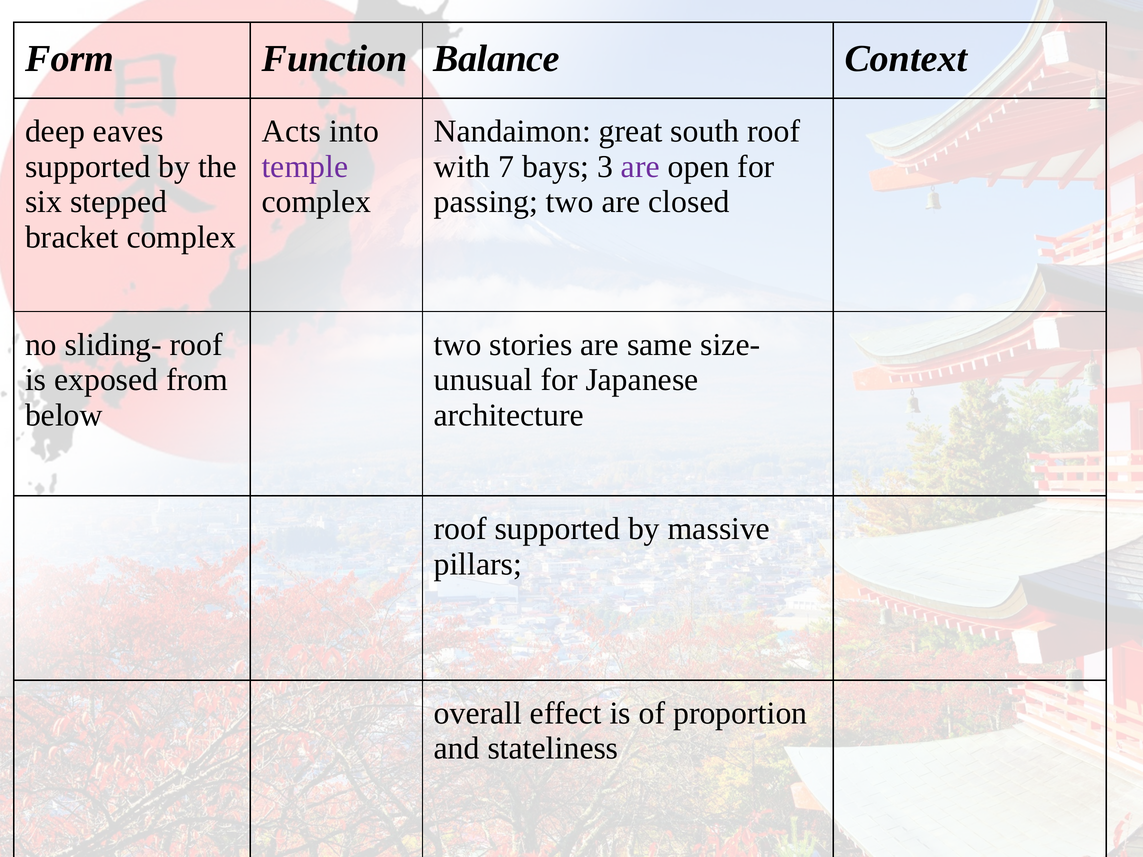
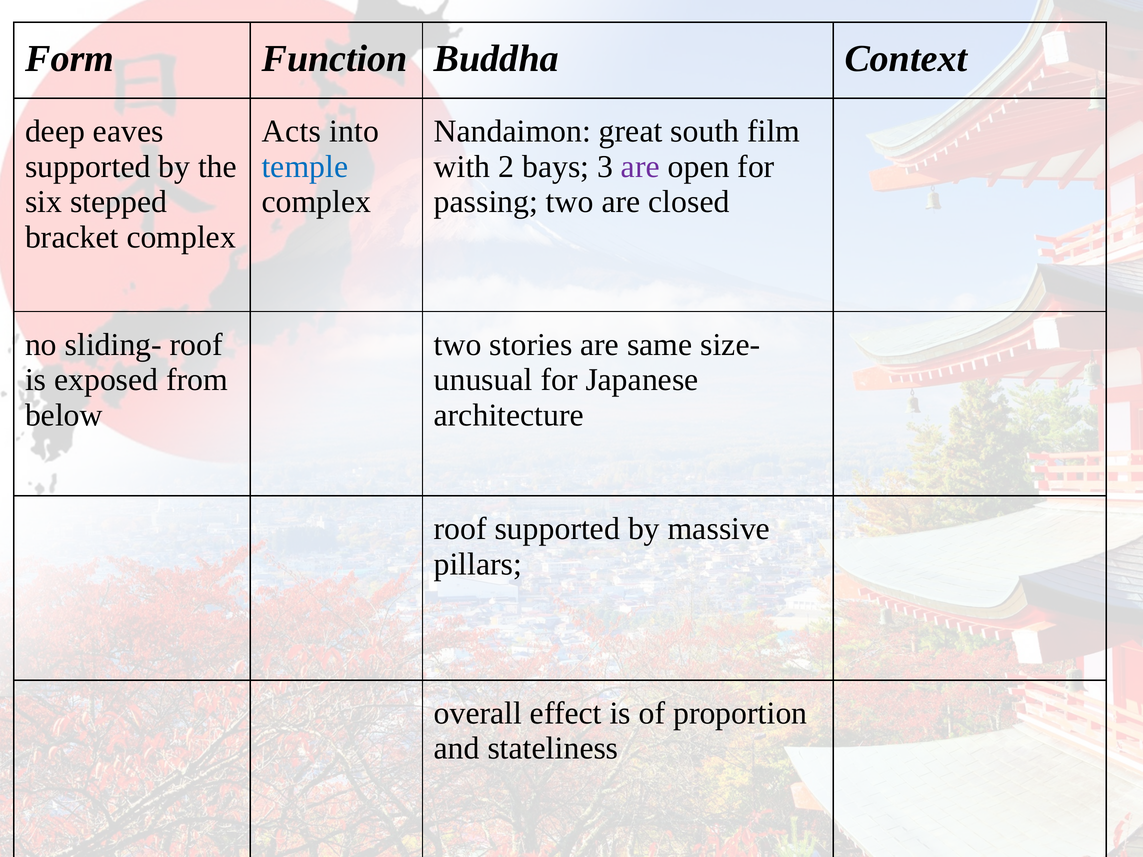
Balance: Balance -> Buddha (496, 59)
south roof: roof -> film (774, 131)
temple colour: purple -> blue (305, 167)
7: 7 -> 2 (506, 167)
